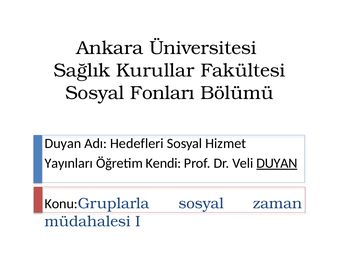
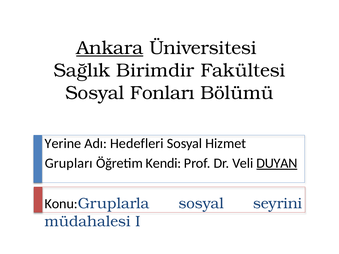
Ankara underline: none -> present (110, 48)
Kurullar: Kurullar -> Birimdir (155, 71)
Duyan: Duyan -> Yerine (63, 144)
Yayınları: Yayınları -> Grupları (69, 163)
zaman: zaman -> seyrini (278, 204)
